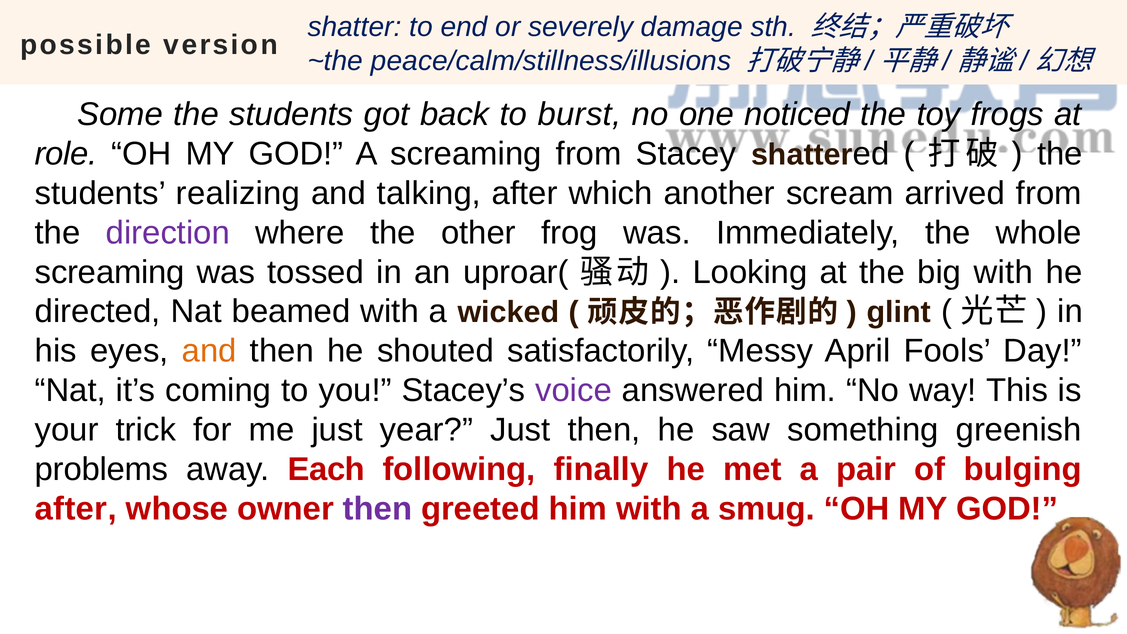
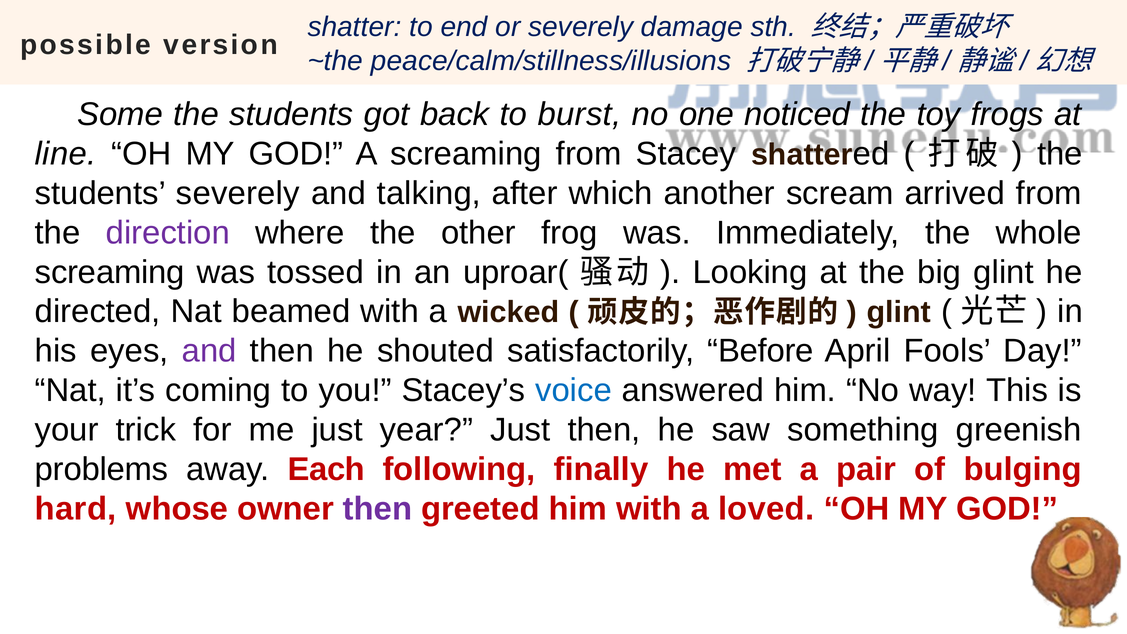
role: role -> line (66, 154)
students realizing: realizing -> severely (238, 193)
big with: with -> glint (1004, 272)
and colour: orange -> purple (209, 351)
Messy: Messy -> Before (761, 351)
voice colour: purple -> blue (573, 391)
after: after -> hard (76, 509)
smug: smug -> loved (766, 509)
